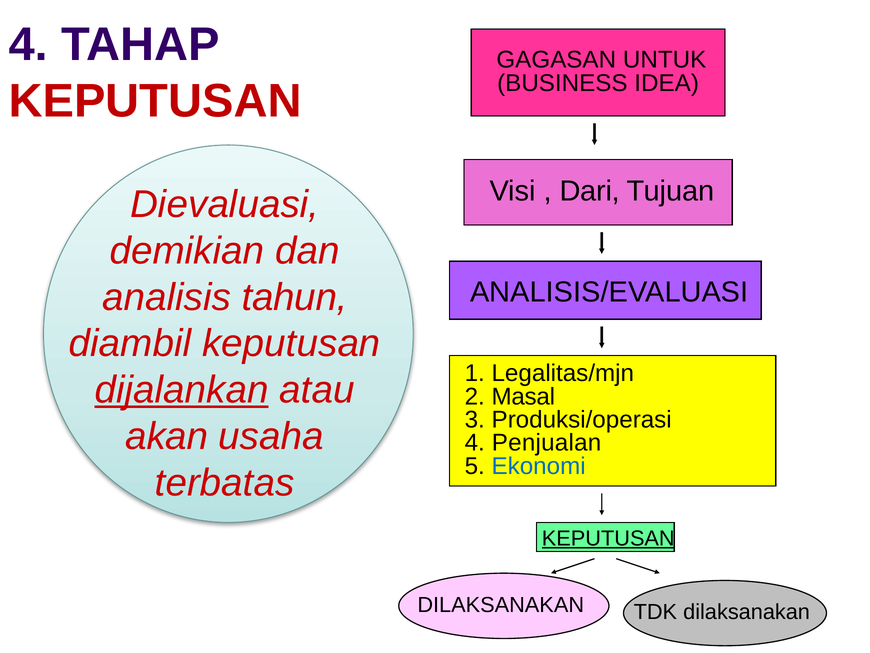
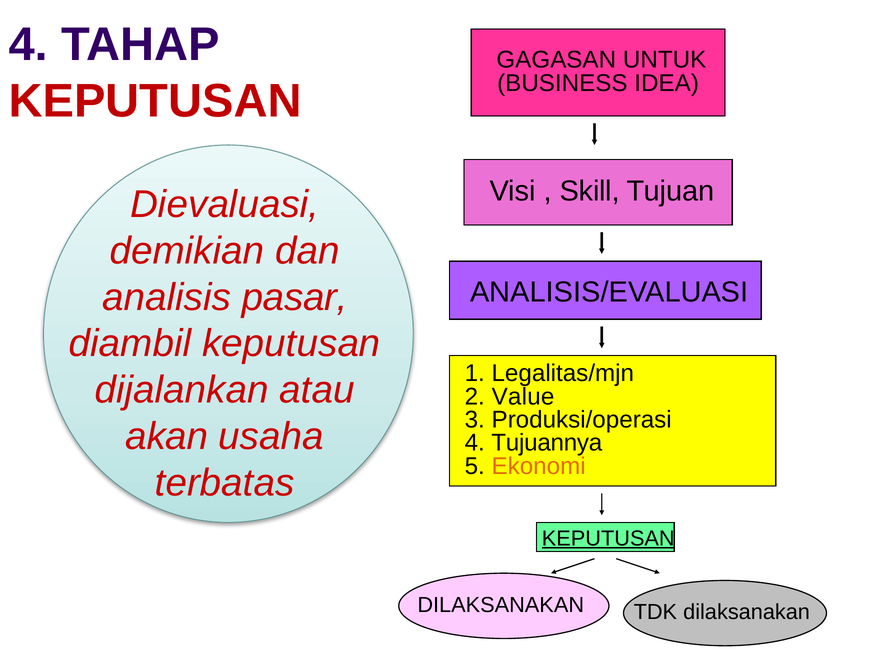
Dari: Dari -> Skill (590, 191)
tahun: tahun -> pasar (295, 297)
dijalankan underline: present -> none (182, 390)
Masal: Masal -> Value (523, 396)
Penjualan: Penjualan -> Tujuannya (547, 443)
Ekonomi colour: blue -> orange (539, 466)
